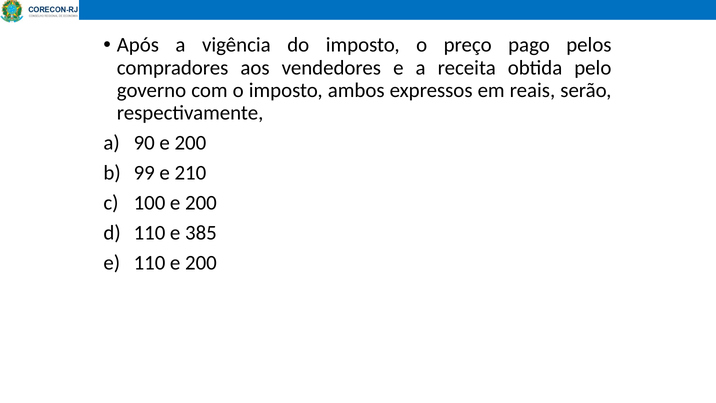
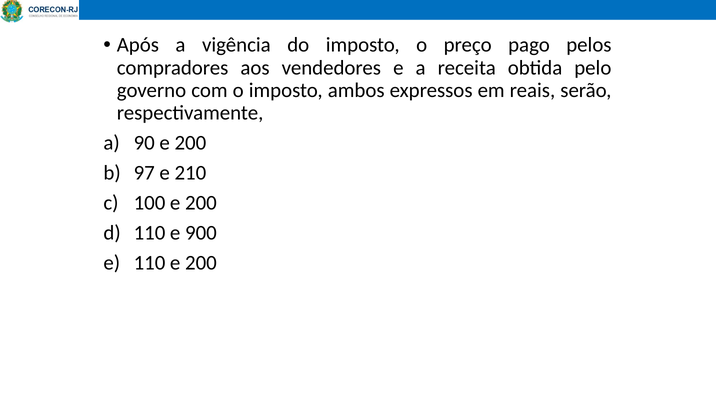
99: 99 -> 97 (144, 173)
385: 385 -> 900 (201, 233)
